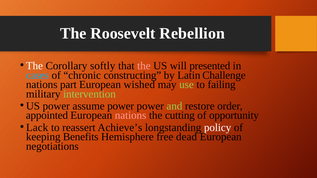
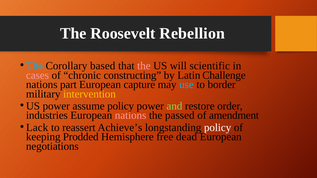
The colour: white -> light blue (34, 66)
softly: softly -> based (103, 66)
presented: presented -> scientific (210, 66)
cases colour: light blue -> pink (37, 75)
wished: wished -> capture (139, 85)
use colour: light green -> light blue (186, 85)
failing: failing -> border (222, 85)
intervention colour: light green -> yellow (89, 94)
assume power: power -> policy (121, 106)
appointed: appointed -> industries (47, 116)
cutting: cutting -> passed (180, 116)
opportunity: opportunity -> amendment (234, 116)
Benefits: Benefits -> Prodded (81, 137)
